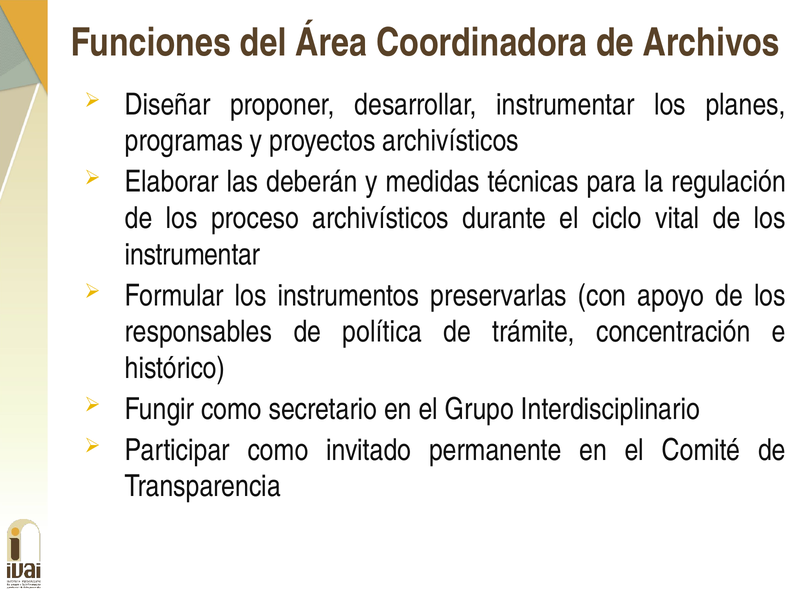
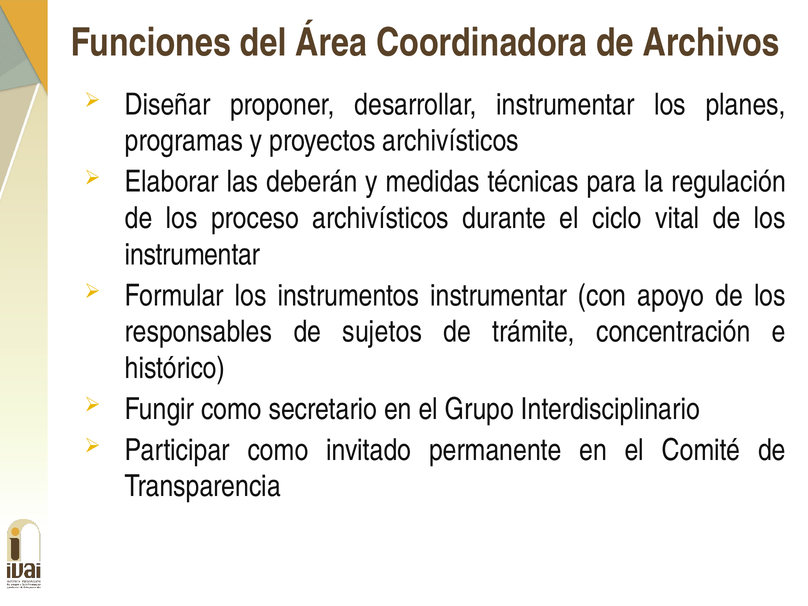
instrumentos preservarlas: preservarlas -> instrumentar (499, 296)
política: política -> sujetos (382, 332)
